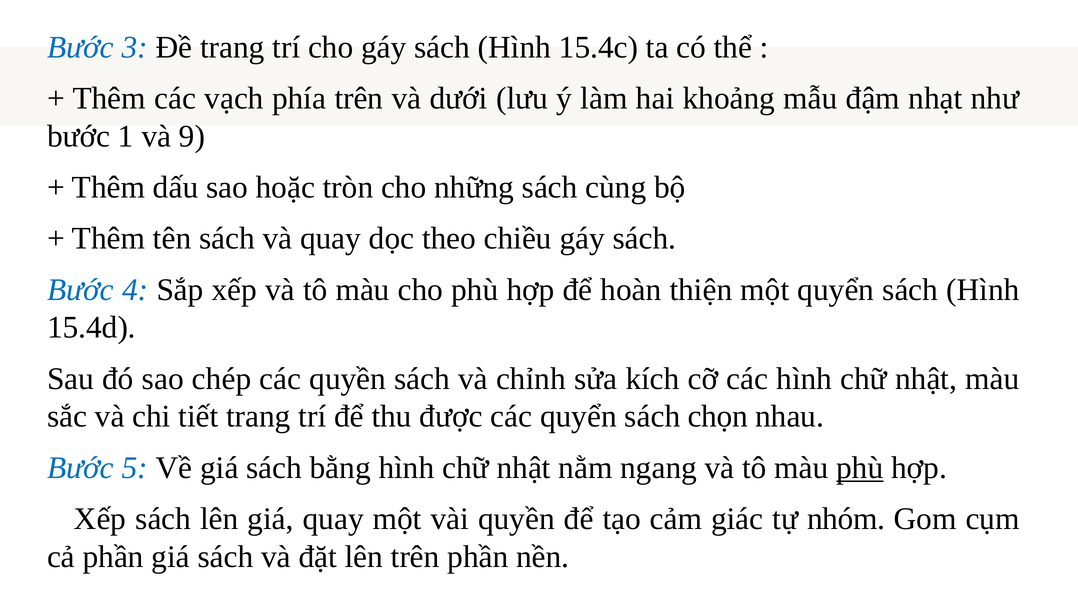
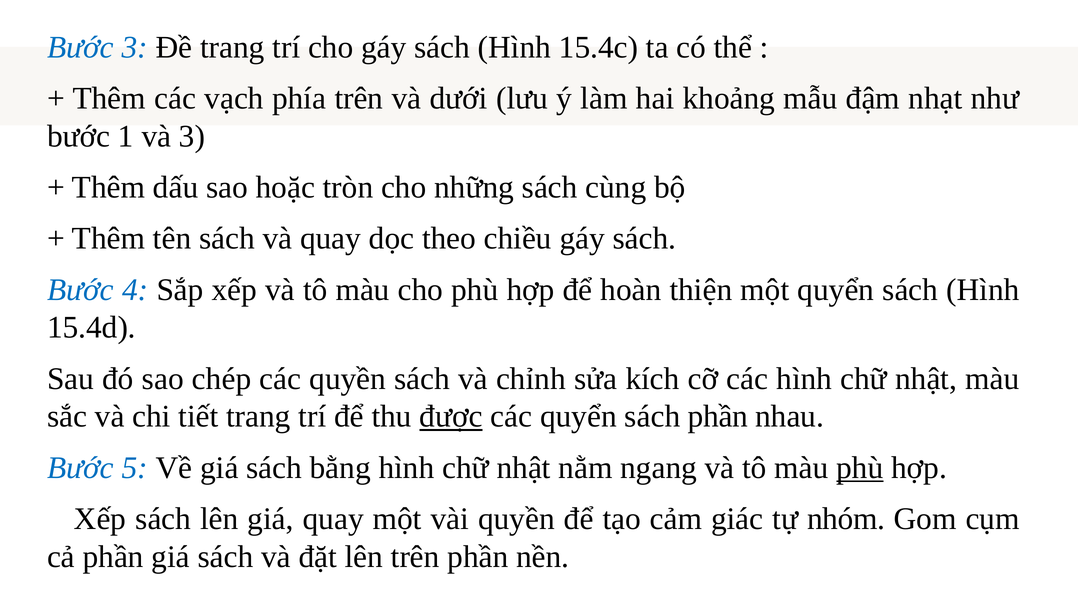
và 9: 9 -> 3 (192, 136)
được underline: none -> present (451, 417)
sách chọn: chọn -> phần (718, 417)
